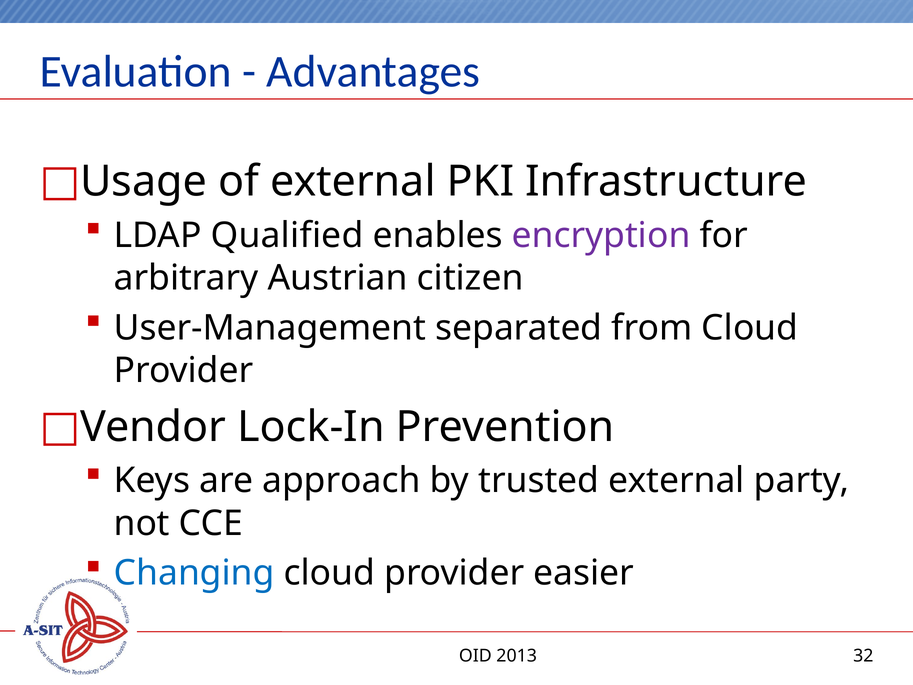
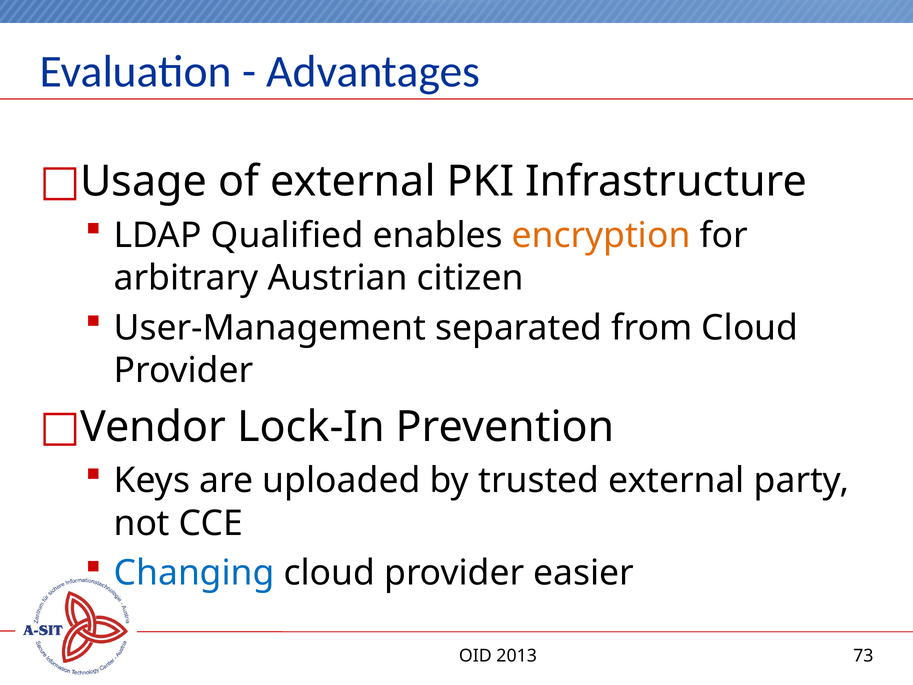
encryption colour: purple -> orange (601, 235)
approach: approach -> uploaded (341, 481)
32: 32 -> 73 (863, 656)
